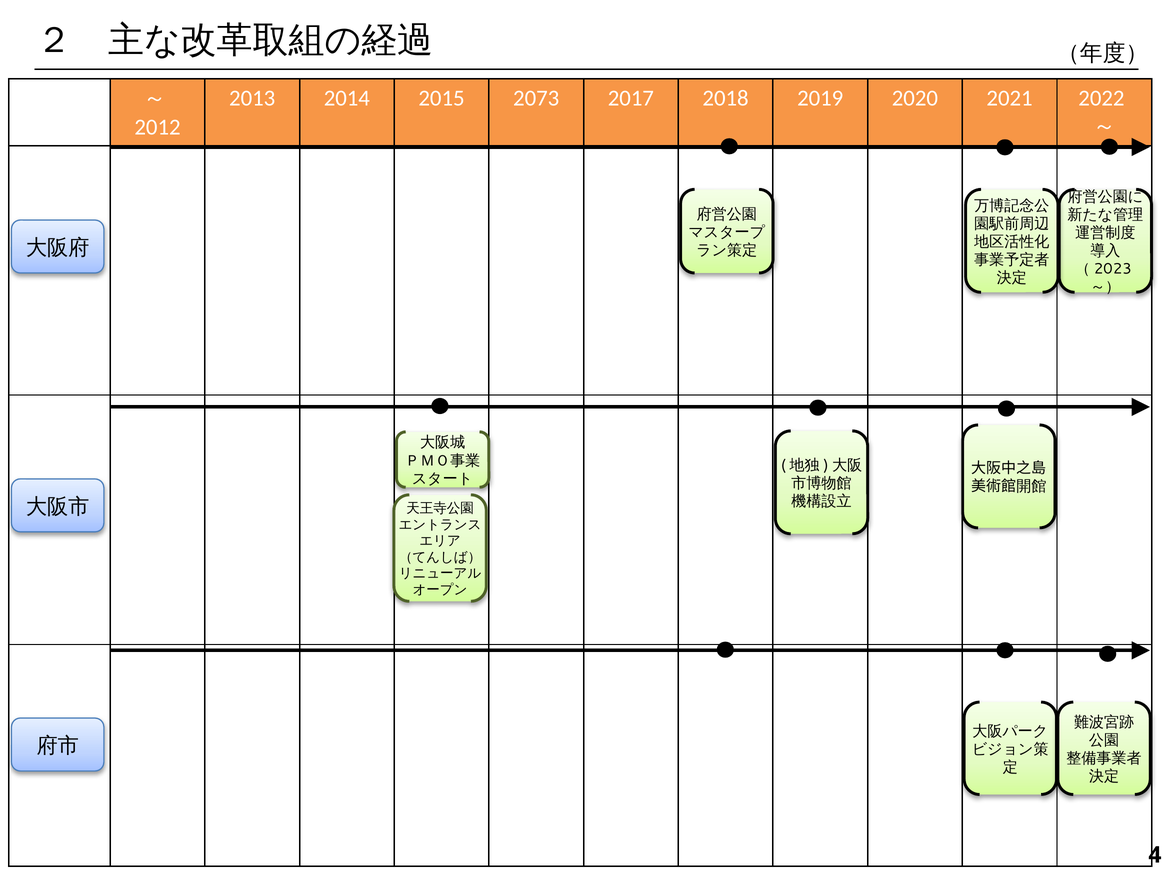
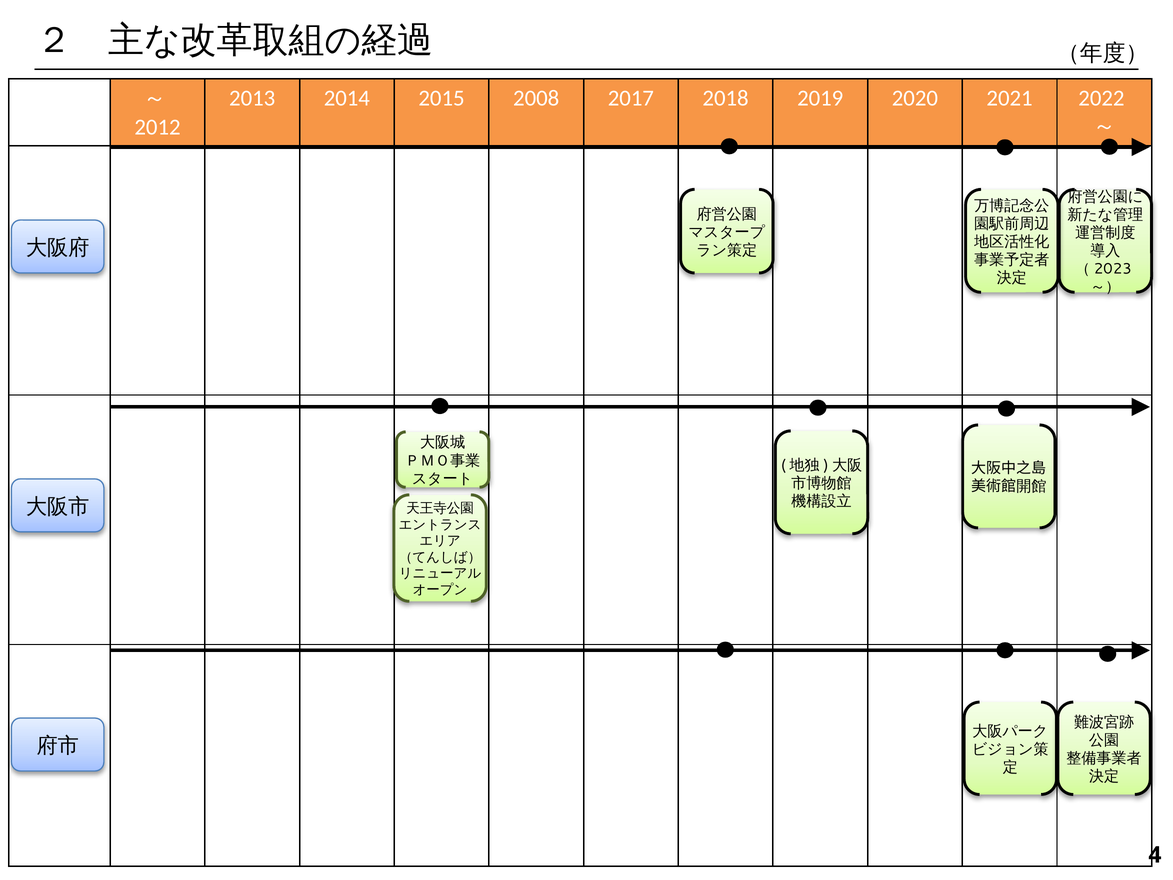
2073: 2073 -> 2008 (536, 98)
